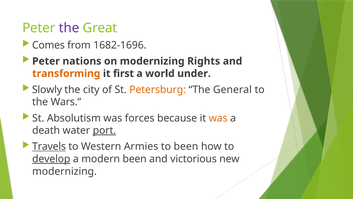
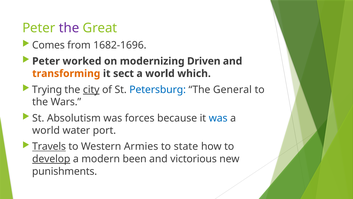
nations: nations -> worked (82, 61)
Rights: Rights -> Driven (204, 61)
first: first -> sect (124, 73)
under: under -> which (194, 73)
Slowly: Slowly -> Trying (47, 89)
city underline: none -> present (91, 89)
Petersburg colour: orange -> blue (158, 89)
was colour: orange -> blue (218, 118)
death: death -> world (46, 130)
port underline: present -> none (104, 130)
to been: been -> state (186, 146)
modernizing: modernizing -> punishments (65, 171)
